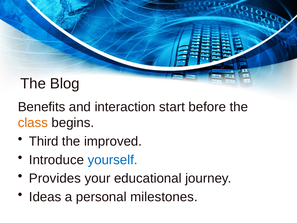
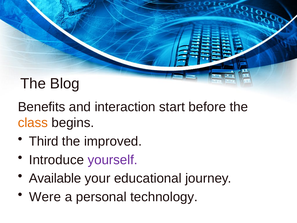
yourself colour: blue -> purple (113, 160)
Provides: Provides -> Available (55, 178)
Ideas: Ideas -> Were (45, 197)
milestones: milestones -> technology (164, 197)
